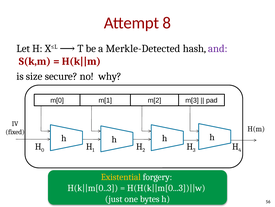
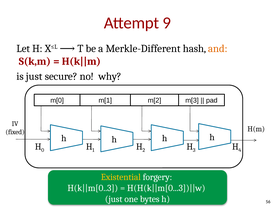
8: 8 -> 9 (167, 23)
Merkle-Detected: Merkle-Detected -> Merkle-Different (143, 48)
and colour: purple -> orange (218, 48)
is size: size -> just (34, 76)
